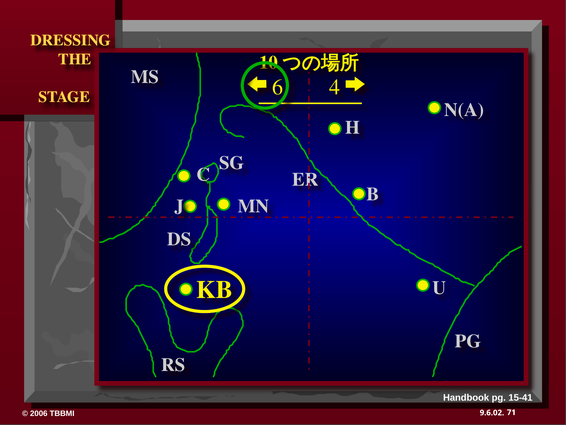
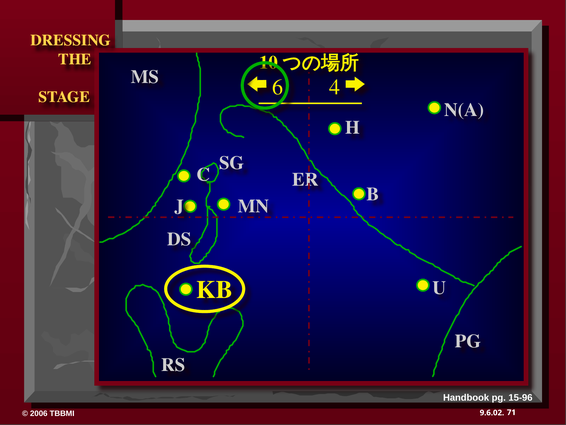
15-41: 15-41 -> 15-96 (520, 397)
